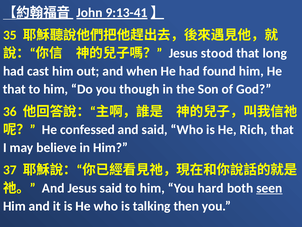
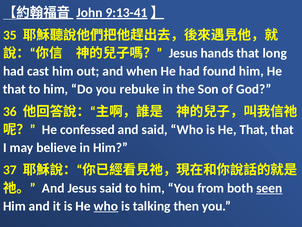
stood: stood -> hands (217, 53)
though: though -> rebuke (139, 89)
is He Rich: Rich -> That (254, 129)
hard: hard -> from (211, 188)
who underline: none -> present (106, 206)
